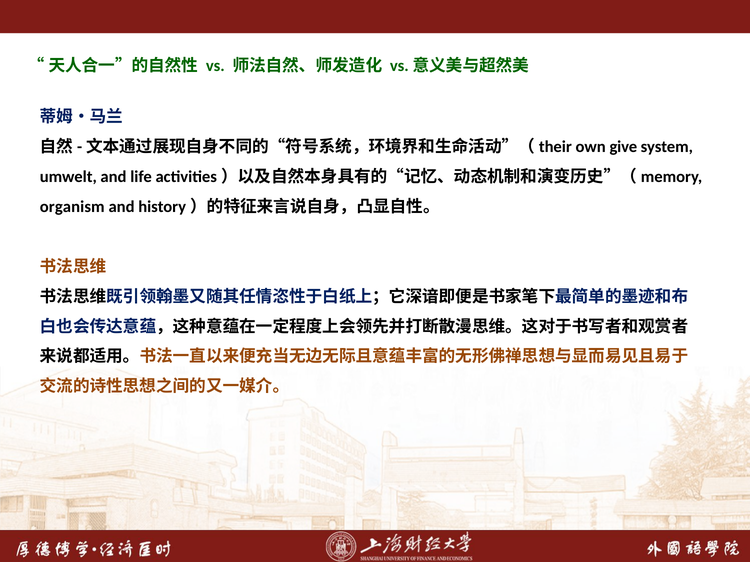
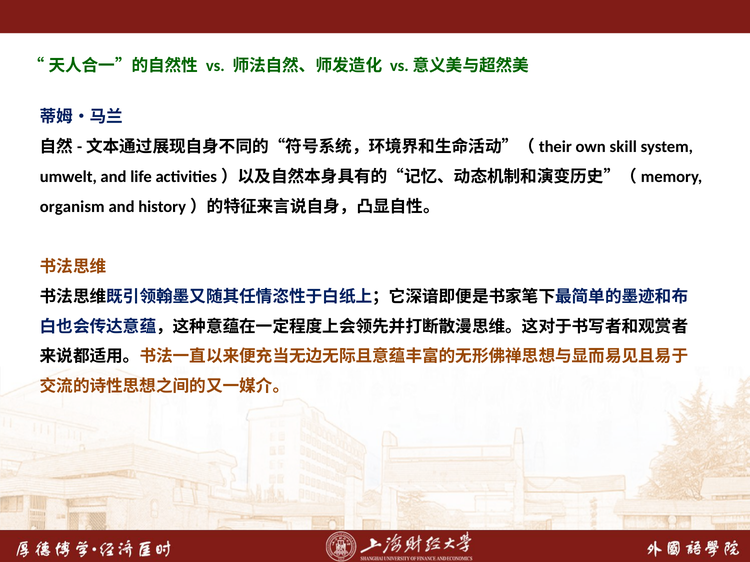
give: give -> skill (623, 147)
